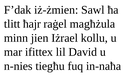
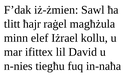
jien: jien -> elef (40, 38)
